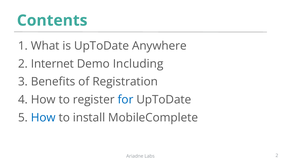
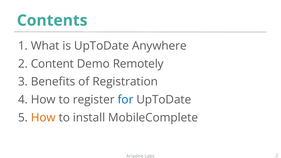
Internet: Internet -> Content (52, 64)
Including: Including -> Remotely (138, 64)
How colour: blue -> orange (43, 118)
